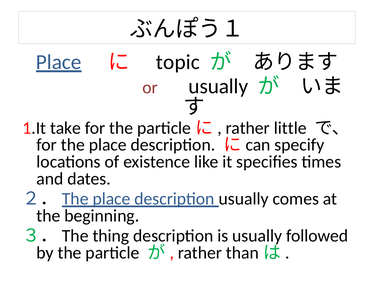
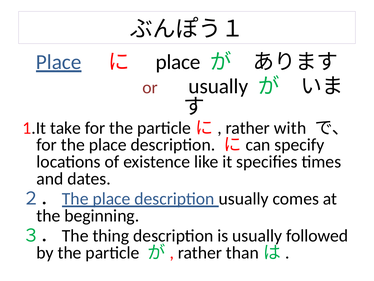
topic: topic -> place (178, 62)
little: little -> with (290, 128)
